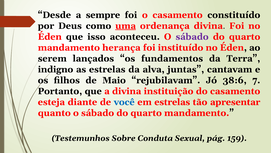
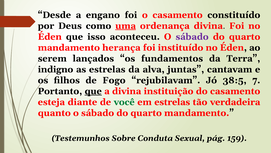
sempre: sempre -> engano (103, 15)
Maio: Maio -> Fogo (114, 80)
38:6: 38:6 -> 38:5 (235, 80)
que underline: none -> present (93, 91)
você colour: blue -> green (124, 102)
apresentar: apresentar -> verdadeira (235, 102)
